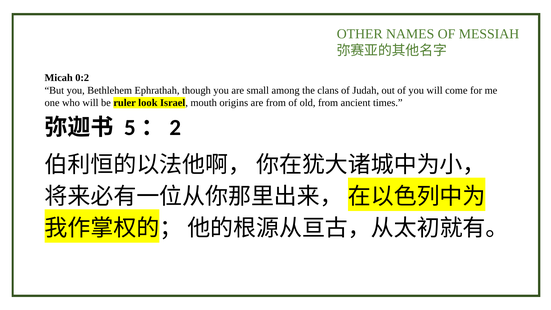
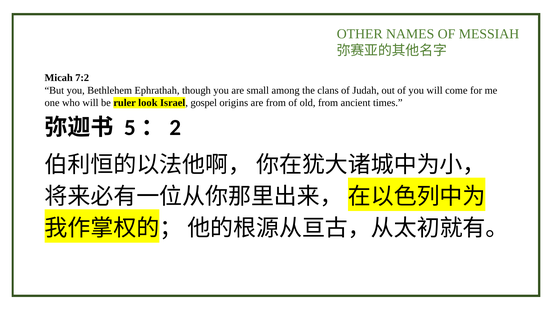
0:2: 0:2 -> 7:2 (82, 78)
mouth: mouth -> gospel (204, 103)
